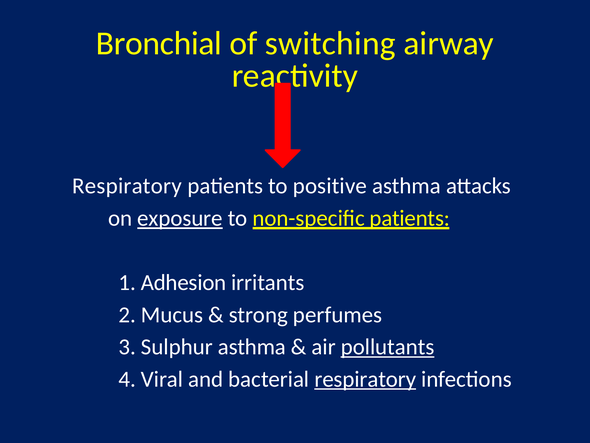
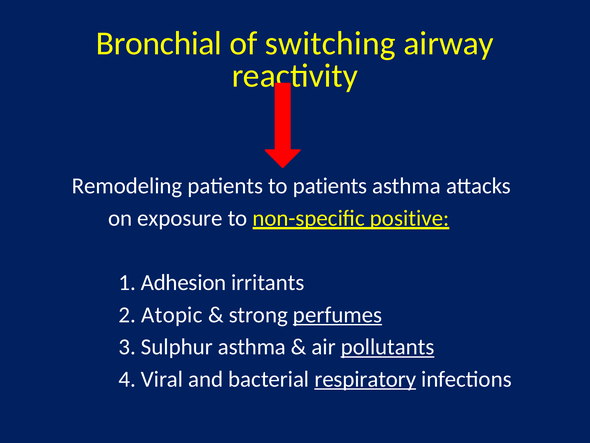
Respiratory: Respiratory -> Remodeling (127, 186)
to positive: positive -> patients (330, 186)
exposure underline: present -> none (180, 218)
non-specific patients: patients -> positive (410, 218)
Mucus: Mucus -> Atopic (172, 314)
perfumes underline: none -> present (338, 314)
